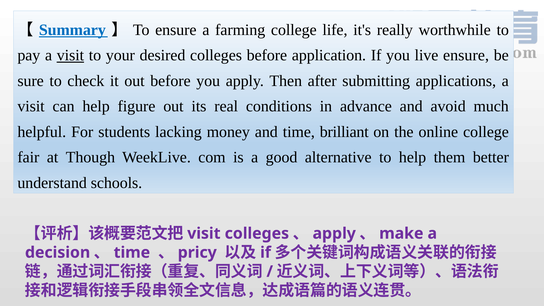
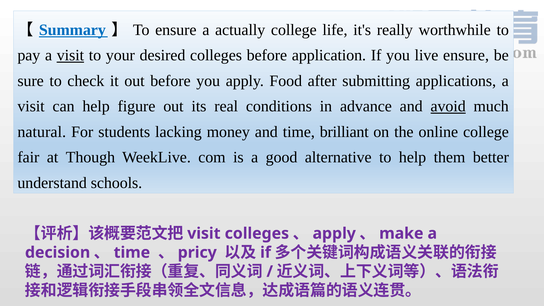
farming: farming -> actually (240, 30)
Then: Then -> Food (286, 81)
avoid underline: none -> present (448, 106)
helpful: helpful -> natural (42, 132)
